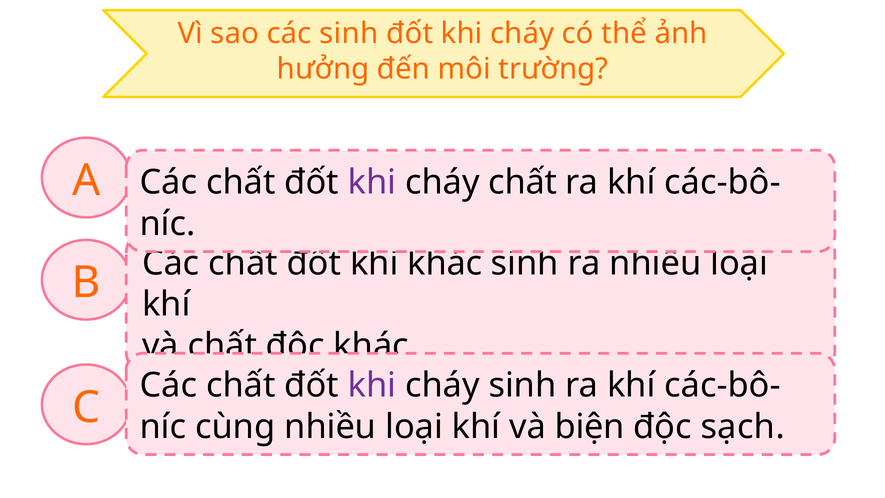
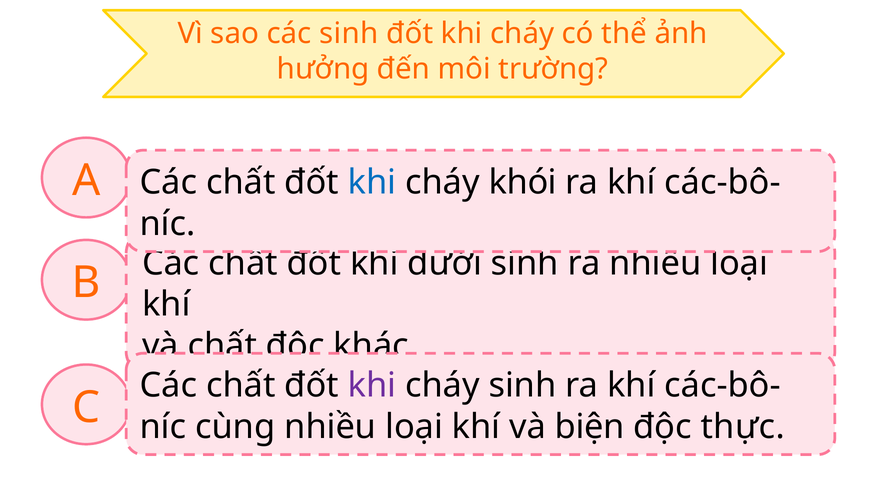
khi colour: purple -> blue (372, 183)
cháy chất: chất -> khói (523, 183)
khi khác: khác -> dưới (445, 263)
sạch: sạch -> thực (743, 427)
